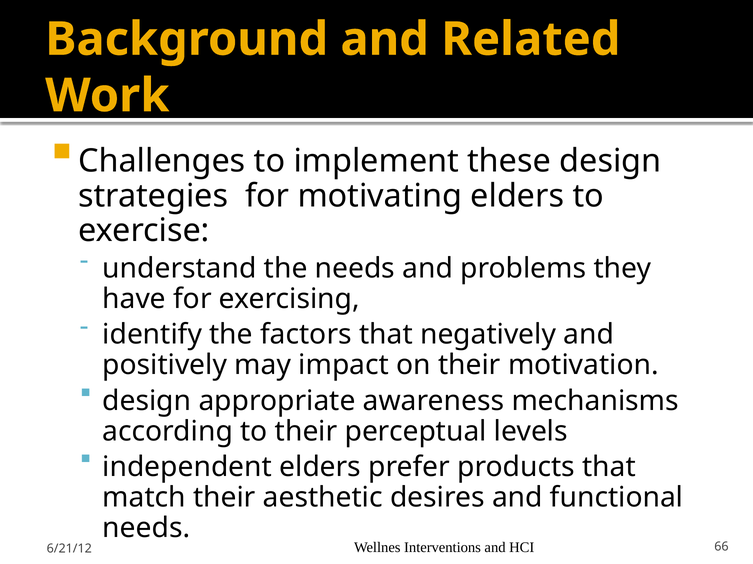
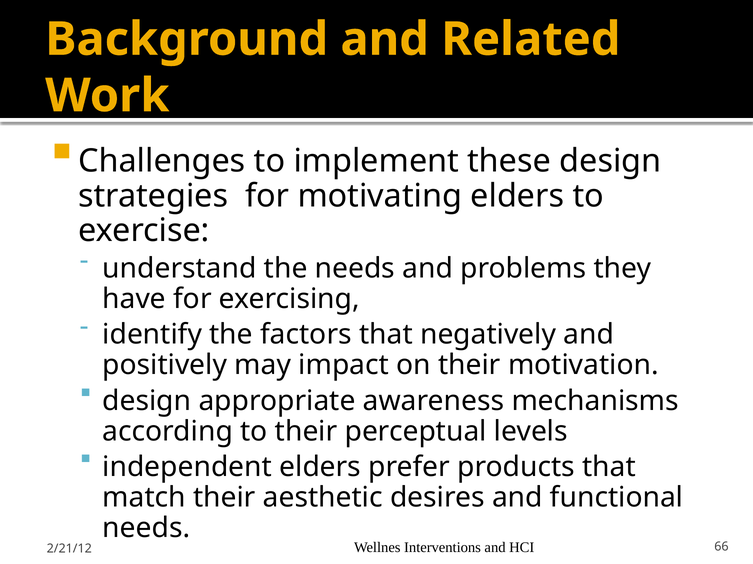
6/21/12: 6/21/12 -> 2/21/12 (69, 549)
